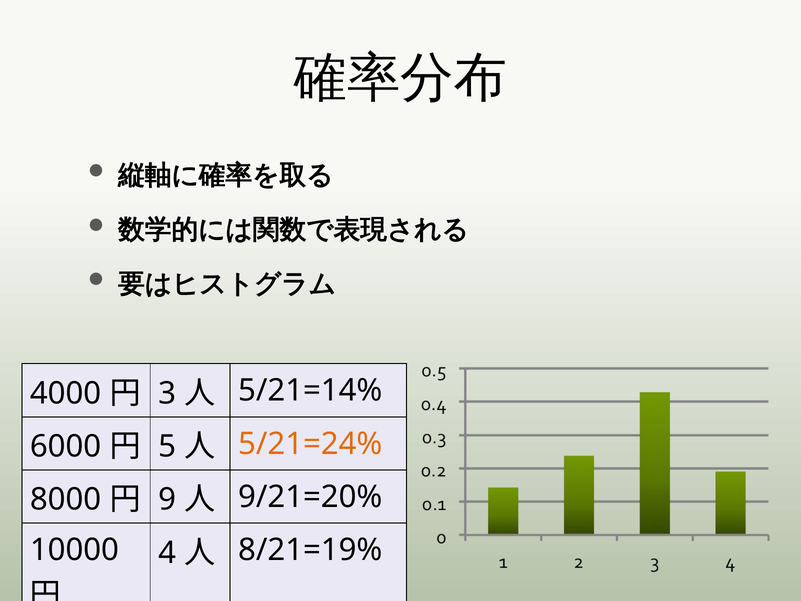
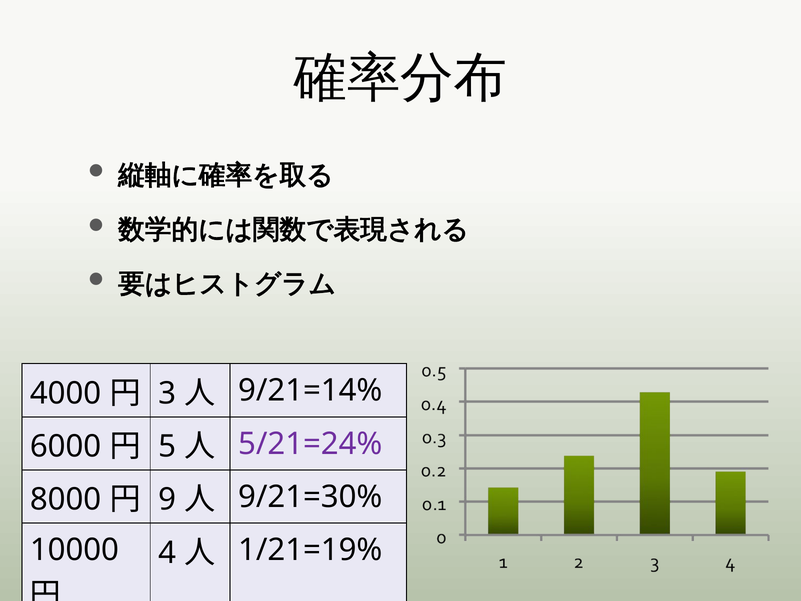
5/21=14%: 5/21=14% -> 9/21=14% (310, 390)
5/21=24% colour: orange -> purple (310, 444)
9/21=20%: 9/21=20% -> 9/21=30% (310, 497)
8/21=19%: 8/21=19% -> 1/21=19% (310, 550)
